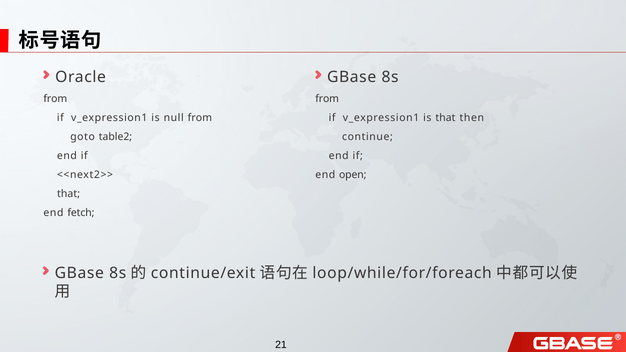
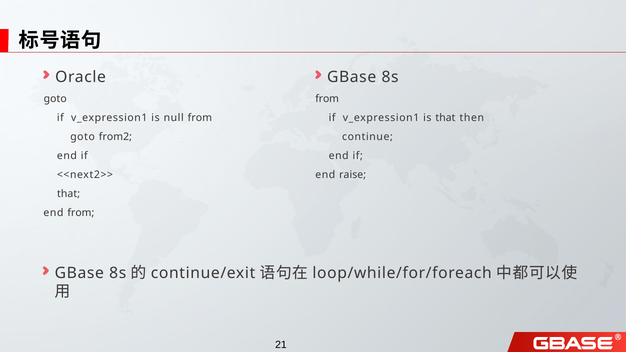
from: from -> goto (55, 99)
table2: table2 -> from2 (115, 137)
open: open -> raise (353, 175)
end fetch: fetch -> from (81, 213)
